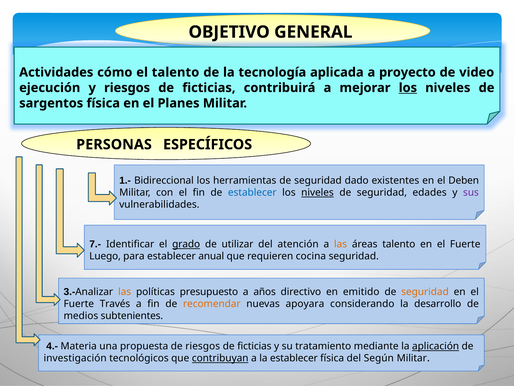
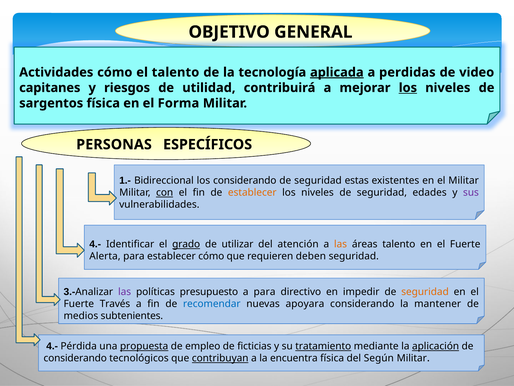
aplicada underline: none -> present (337, 72)
proyecto: proyecto -> perdidas (407, 72)
ejecución: ejecución -> capitanes (50, 88)
ficticias: ficticias -> utilidad (209, 88)
Planes: Planes -> Forma (178, 103)
los herramientas: herramientas -> considerando (245, 180)
dado: dado -> estas (357, 180)
el Deben: Deben -> Militar (464, 180)
con underline: none -> present (165, 192)
establecer colour: blue -> orange (252, 192)
niveles underline: present -> none (318, 192)
7.-: 7.- -> 4.- (95, 244)
Luego: Luego -> Alerta (105, 256)
establecer anual: anual -> cómo (211, 256)
cocina: cocina -> deben (311, 256)
las colour: orange -> purple (125, 291)
a años: años -> para (265, 291)
emitido: emitido -> impedir (361, 291)
recomendar colour: orange -> blue (212, 303)
desarrollo: desarrollo -> mantener (438, 303)
Materia: Materia -> Pérdida (79, 346)
propuesta underline: none -> present (144, 346)
de riesgos: riesgos -> empleo (203, 346)
tratamiento underline: none -> present (323, 346)
investigación: investigación -> considerando (75, 358)
la establecer: establecer -> encuentra (294, 358)
